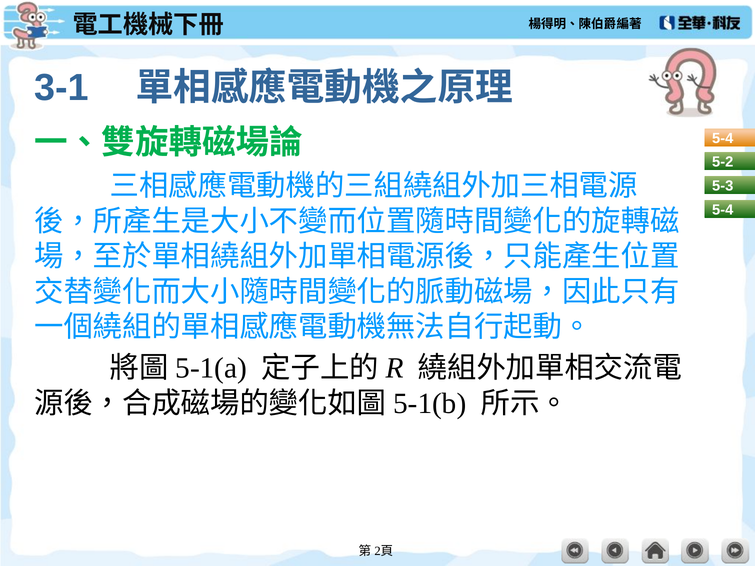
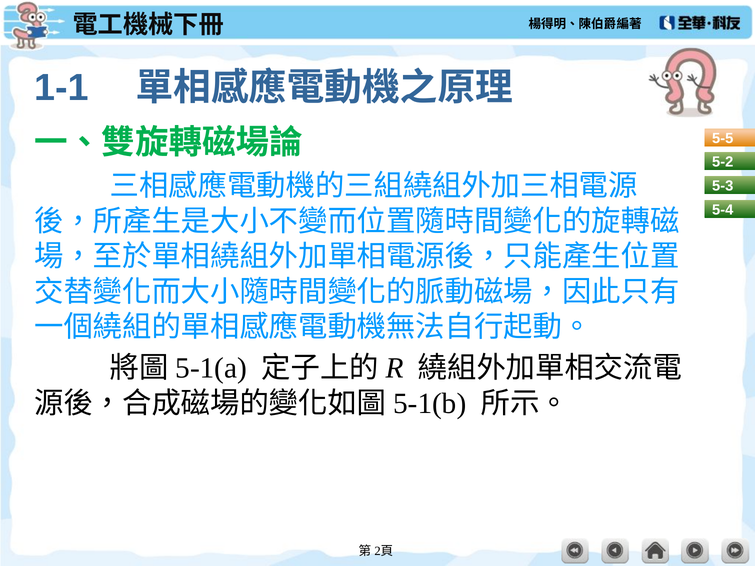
3-1: 3-1 -> 1-1 (62, 88)
5-4: 5-4 -> 5-5 (723, 138)
